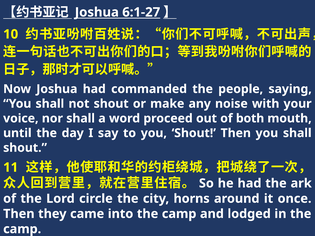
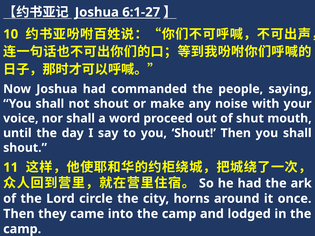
both: both -> shut (250, 118)
